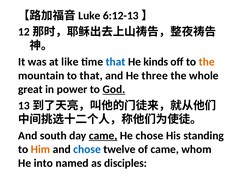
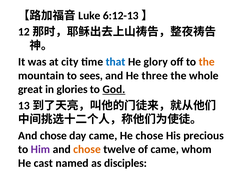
like: like -> city (70, 62)
kinds: kinds -> glory (156, 62)
to that: that -> sees (91, 76)
power: power -> glories (72, 89)
south: south -> chose (53, 136)
came underline: present -> none (103, 136)
standing: standing -> precious (204, 136)
Him colour: orange -> purple (40, 149)
chose colour: blue -> orange (87, 149)
into: into -> cast (43, 163)
